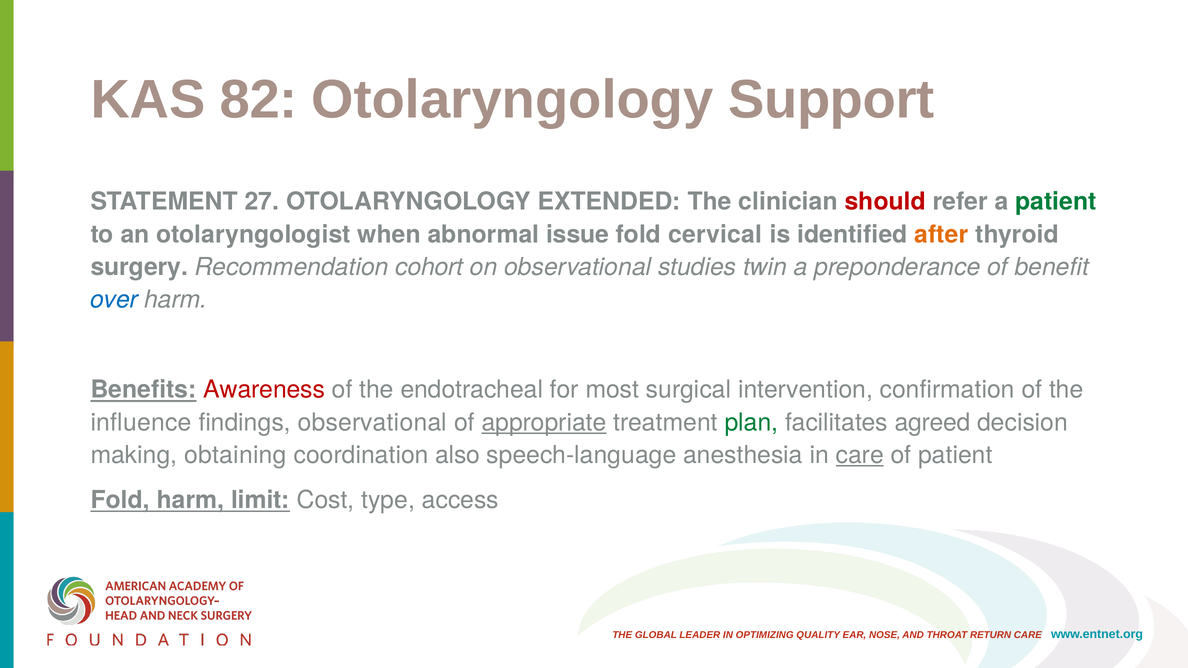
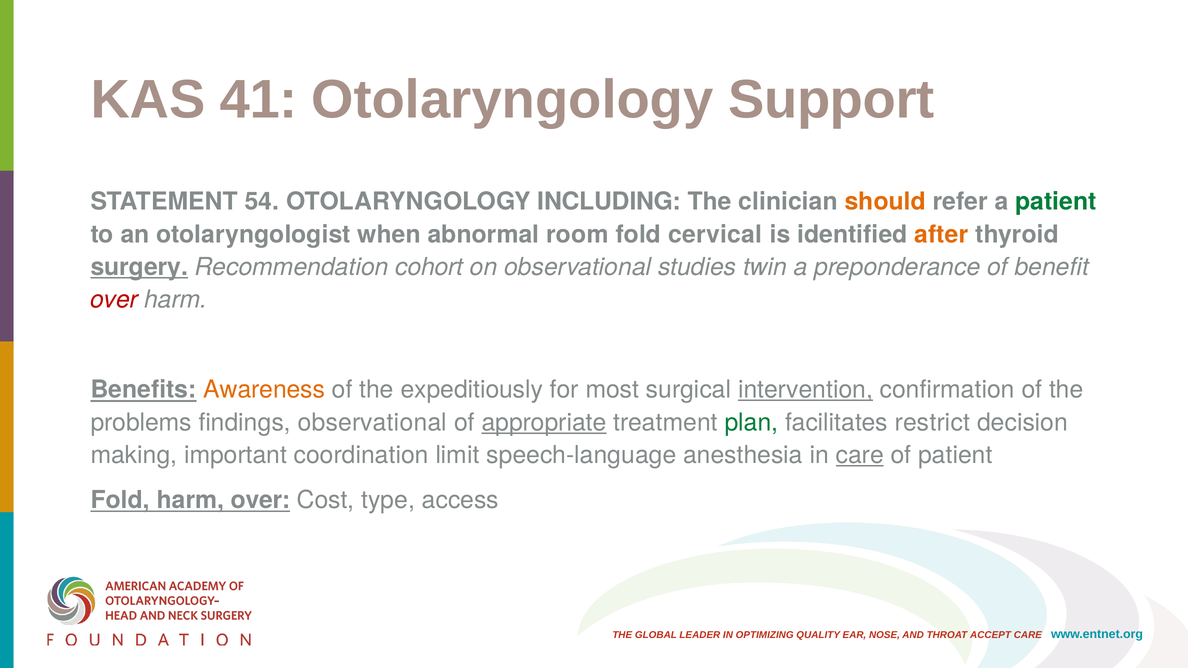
82: 82 -> 41 (259, 100)
27: 27 -> 54 (262, 202)
EXTENDED: EXTENDED -> INCLUDING (609, 202)
should colour: red -> orange (885, 202)
issue: issue -> room (577, 235)
surgery underline: none -> present (139, 267)
over colour: blue -> red (114, 300)
Awareness colour: red -> orange (264, 390)
endotracheal: endotracheal -> expeditiously (472, 390)
intervention underline: none -> present (805, 390)
influence: influence -> problems (141, 423)
agreed: agreed -> restrict (932, 423)
obtaining: obtaining -> important (236, 455)
also: also -> limit (457, 455)
harm limit: limit -> over (260, 500)
RETURN: RETURN -> ACCEPT (991, 635)
